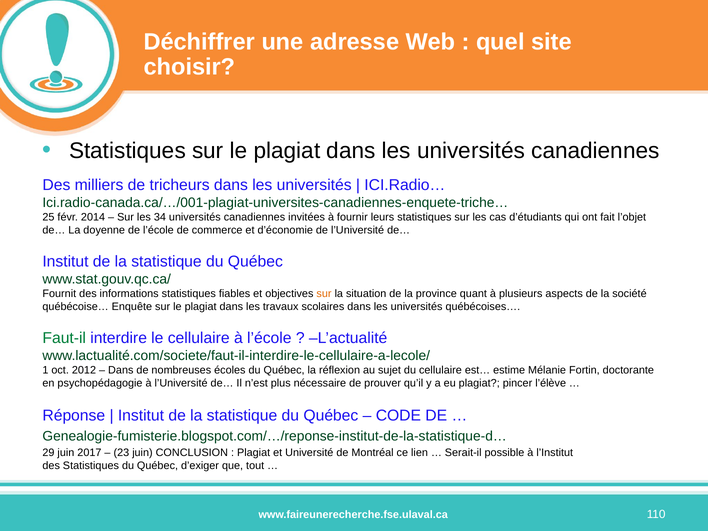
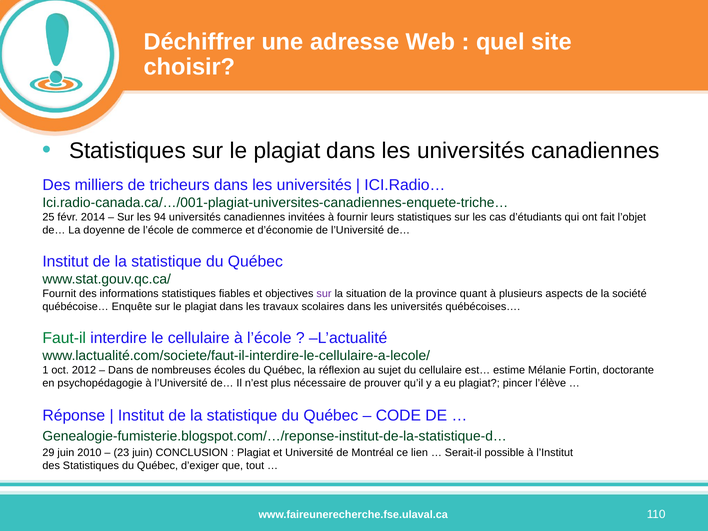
34: 34 -> 94 (160, 217)
sur colour: orange -> purple (324, 294)
2017: 2017 -> 2010 (89, 453)
